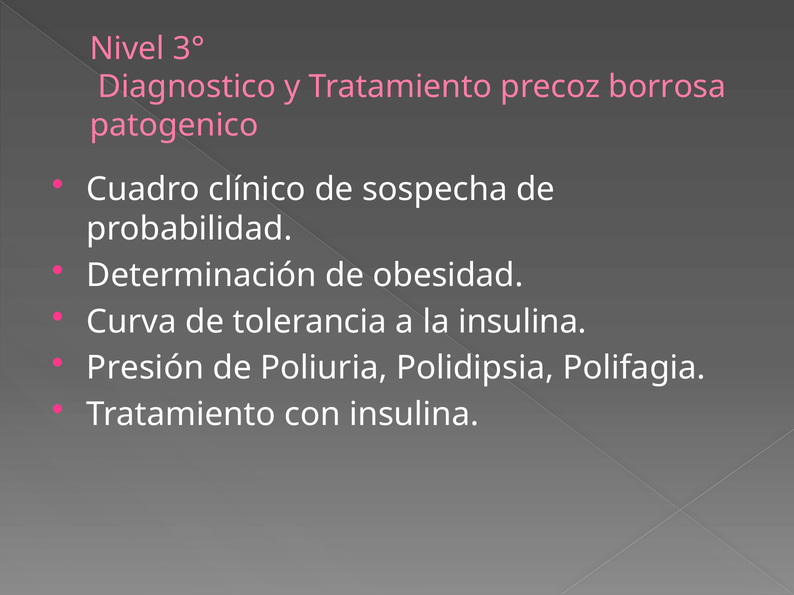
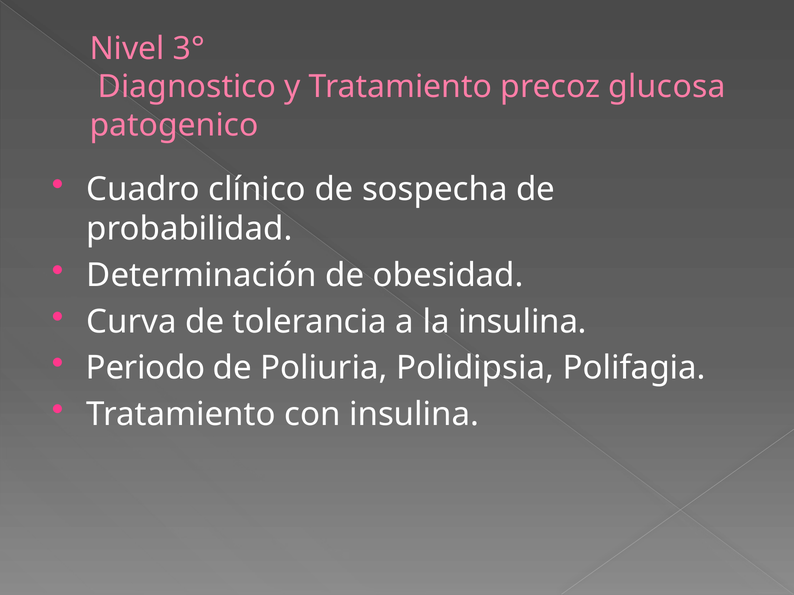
borrosa: borrosa -> glucosa (667, 87)
Presión: Presión -> Periodo (146, 368)
